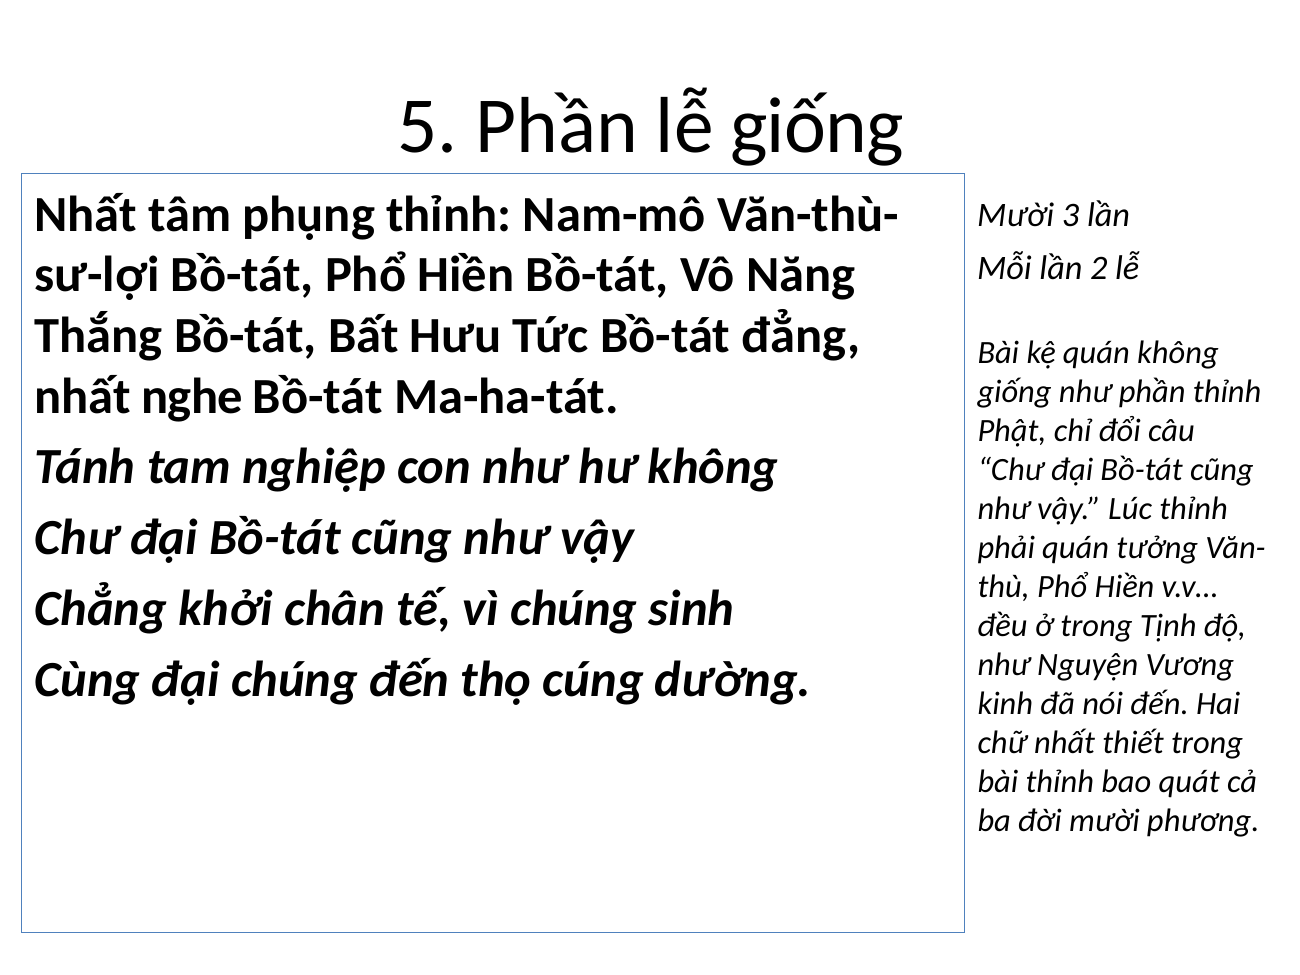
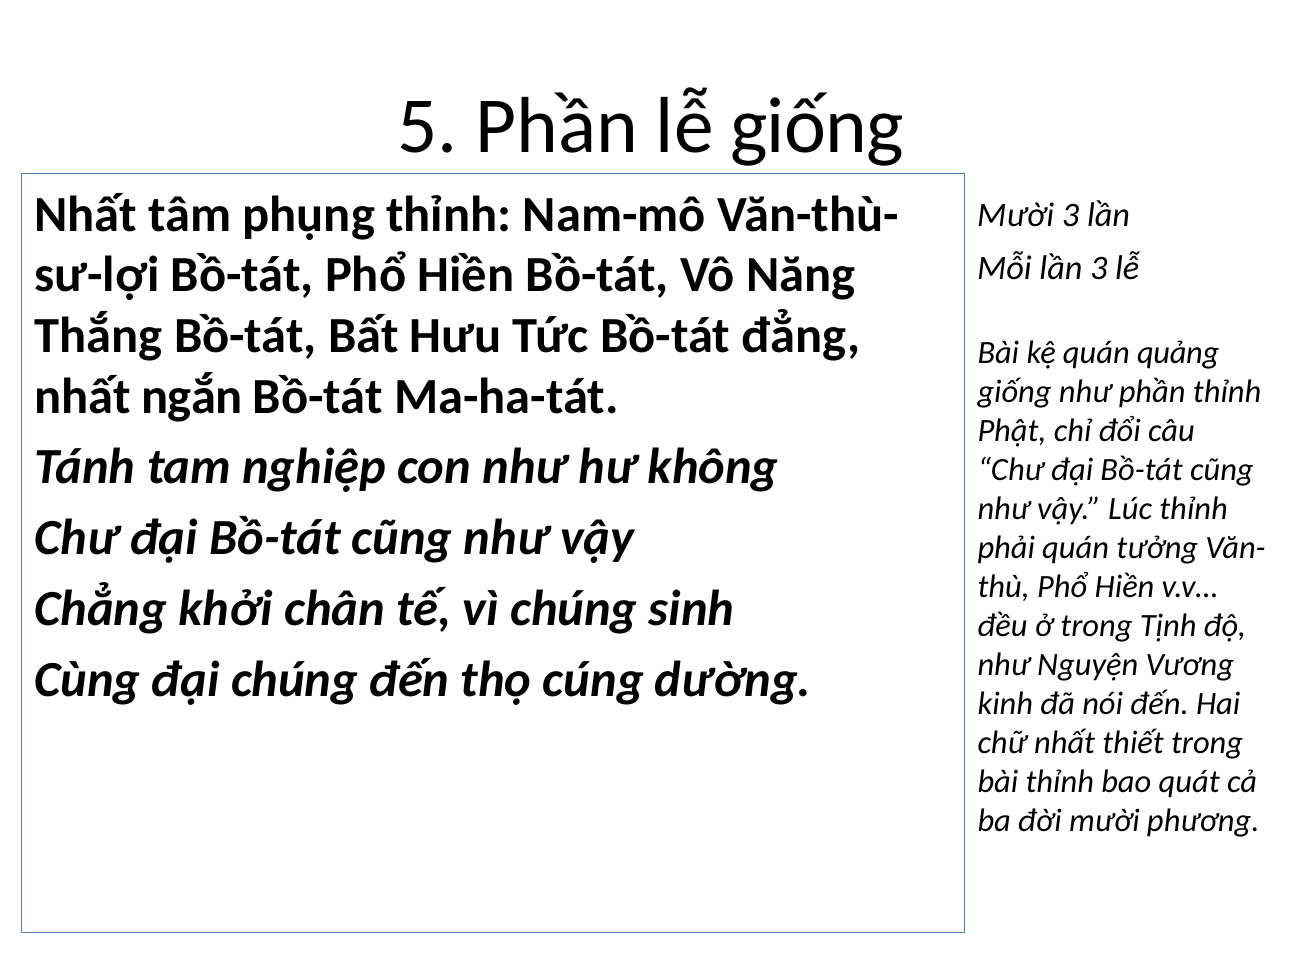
lần 2: 2 -> 3 (1099, 268)
quán không: không -> quảng (1178, 353)
nghe: nghe -> ngắn (192, 396)
